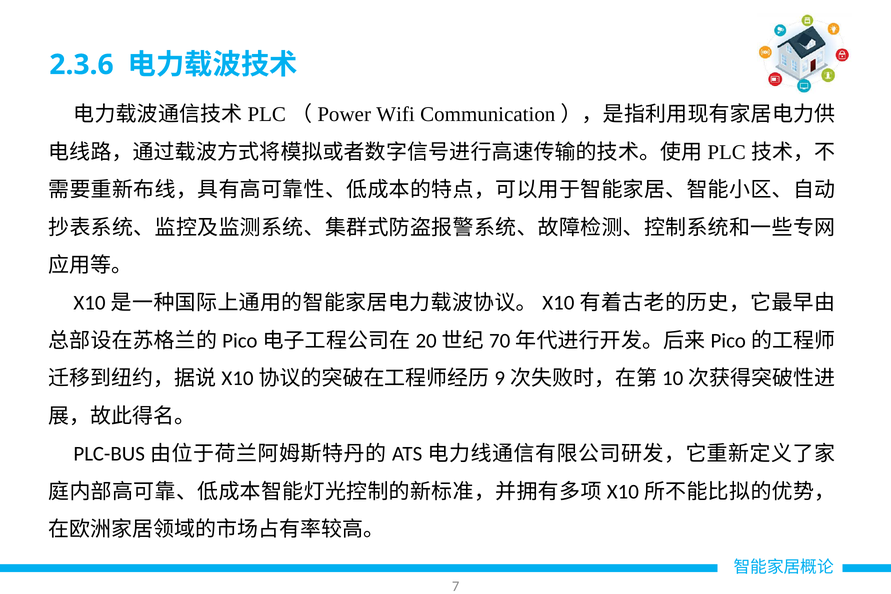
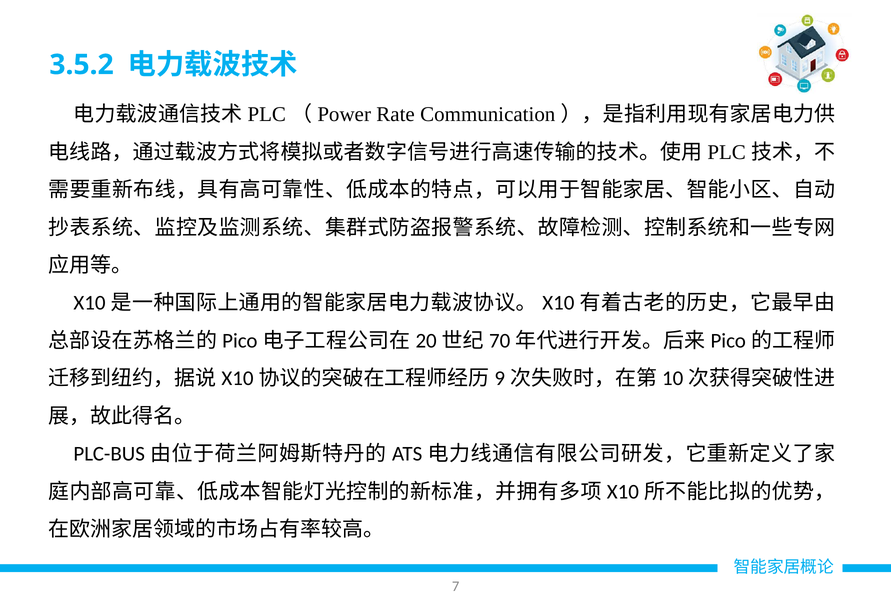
2.3.6: 2.3.6 -> 3.5.2 (82, 65)
Wifi: Wifi -> Rate (396, 114)
